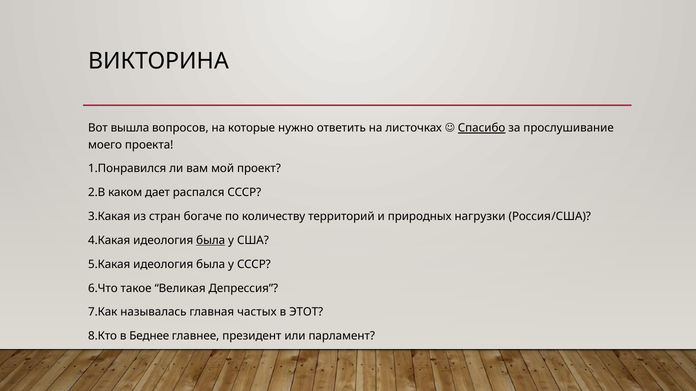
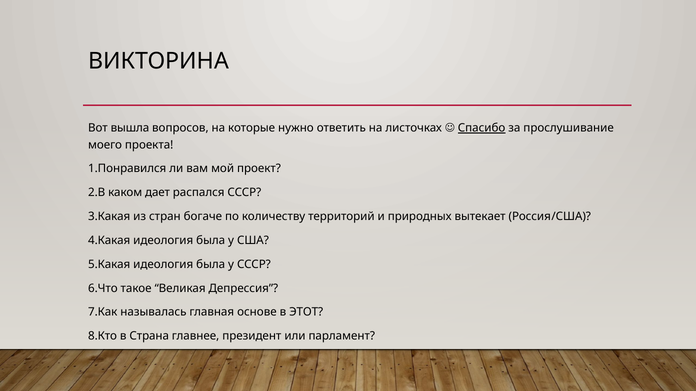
нагрузки: нагрузки -> вытекает (480, 217)
была underline: present -> none (211, 241)
частых: частых -> основе (257, 312)
Беднее: Беднее -> Страна (149, 336)
